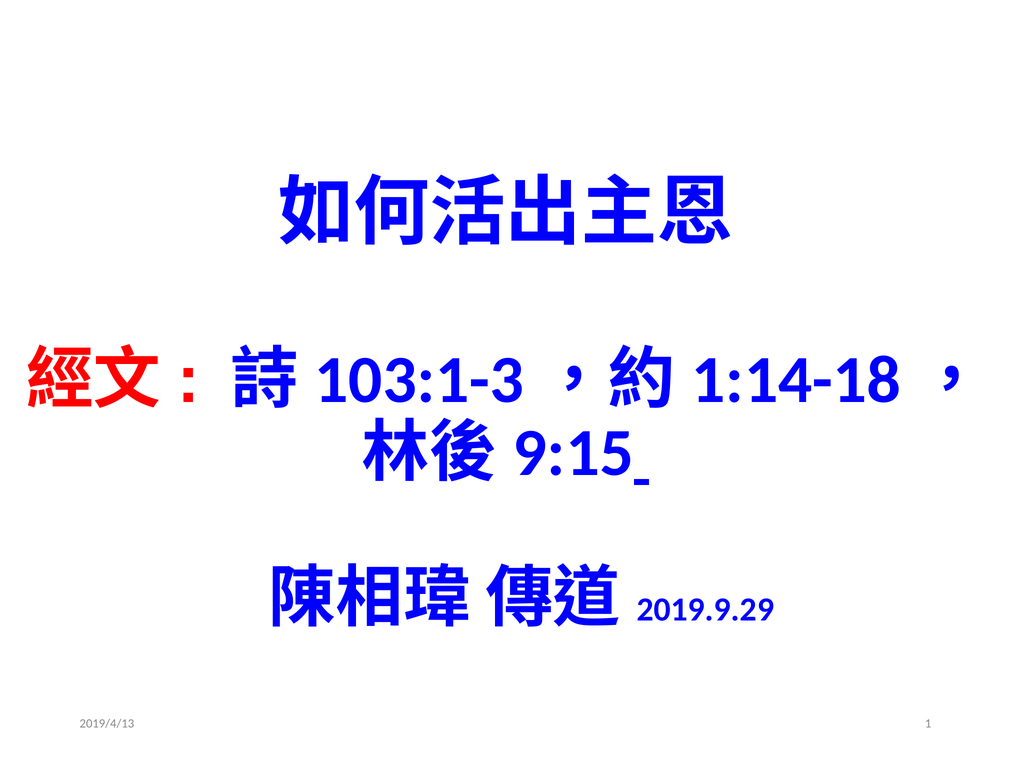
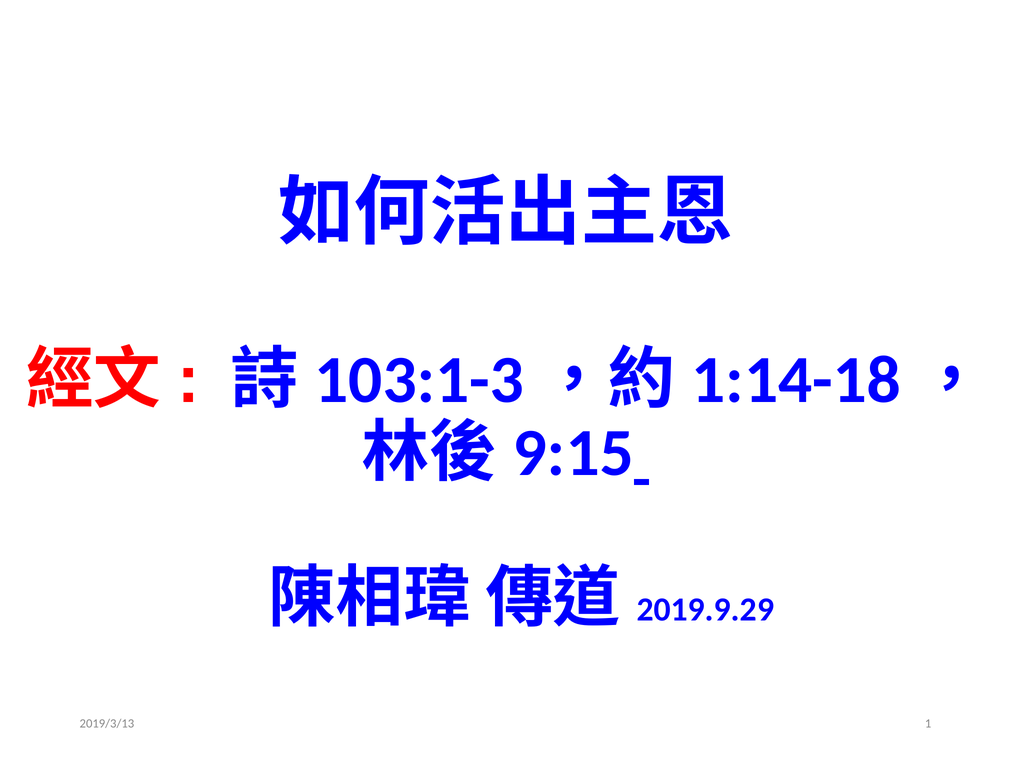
2019/4/13: 2019/4/13 -> 2019/3/13 (107, 724)
